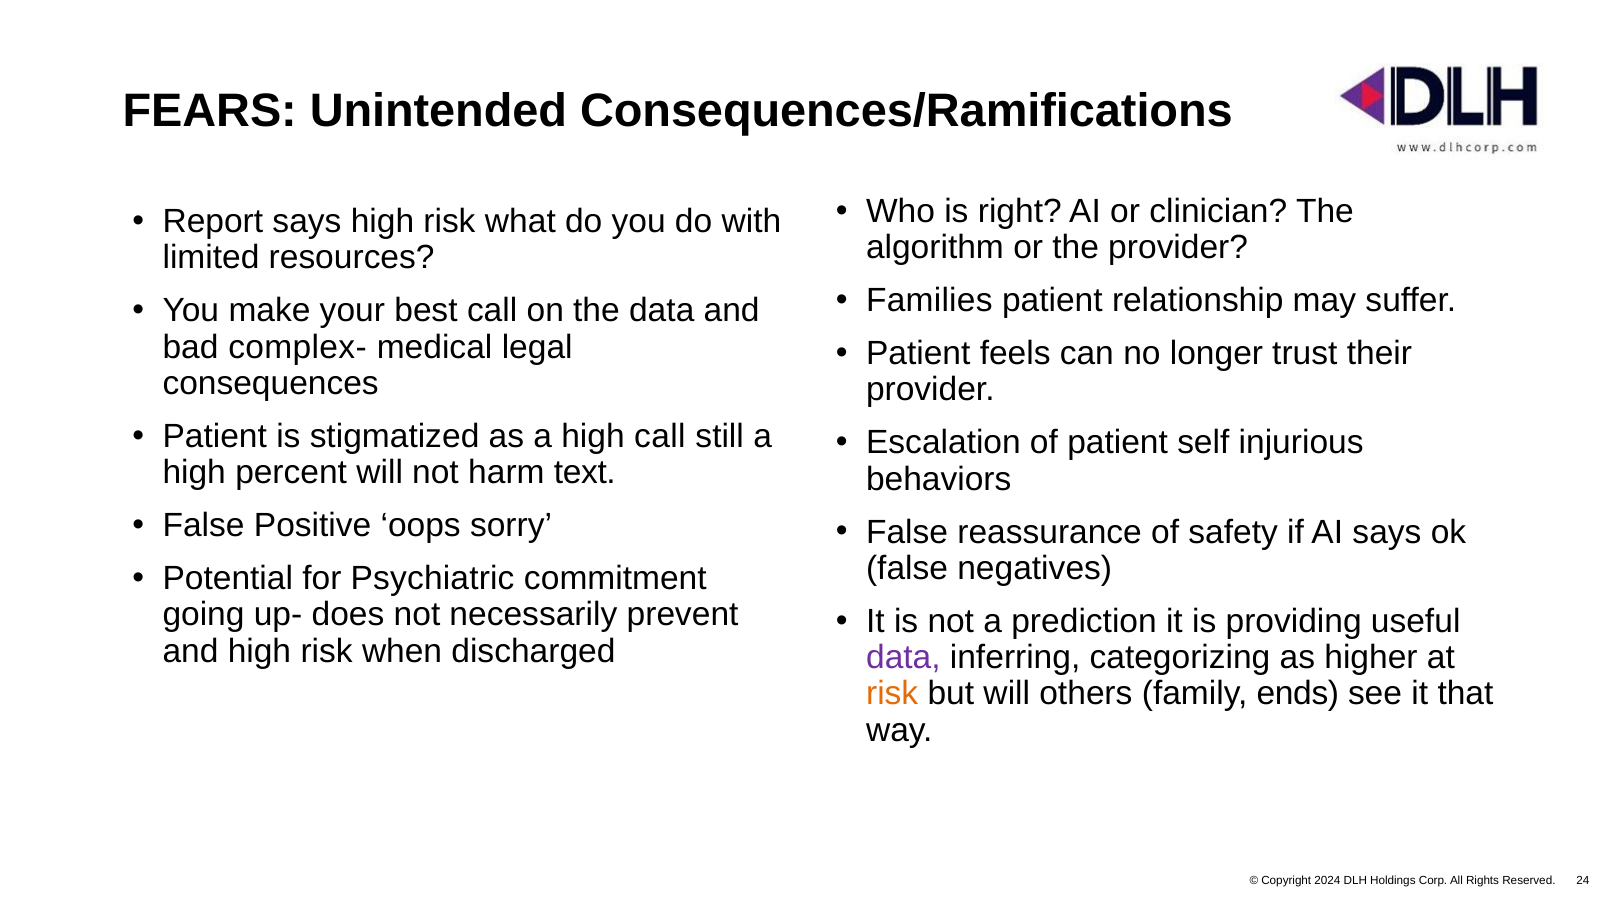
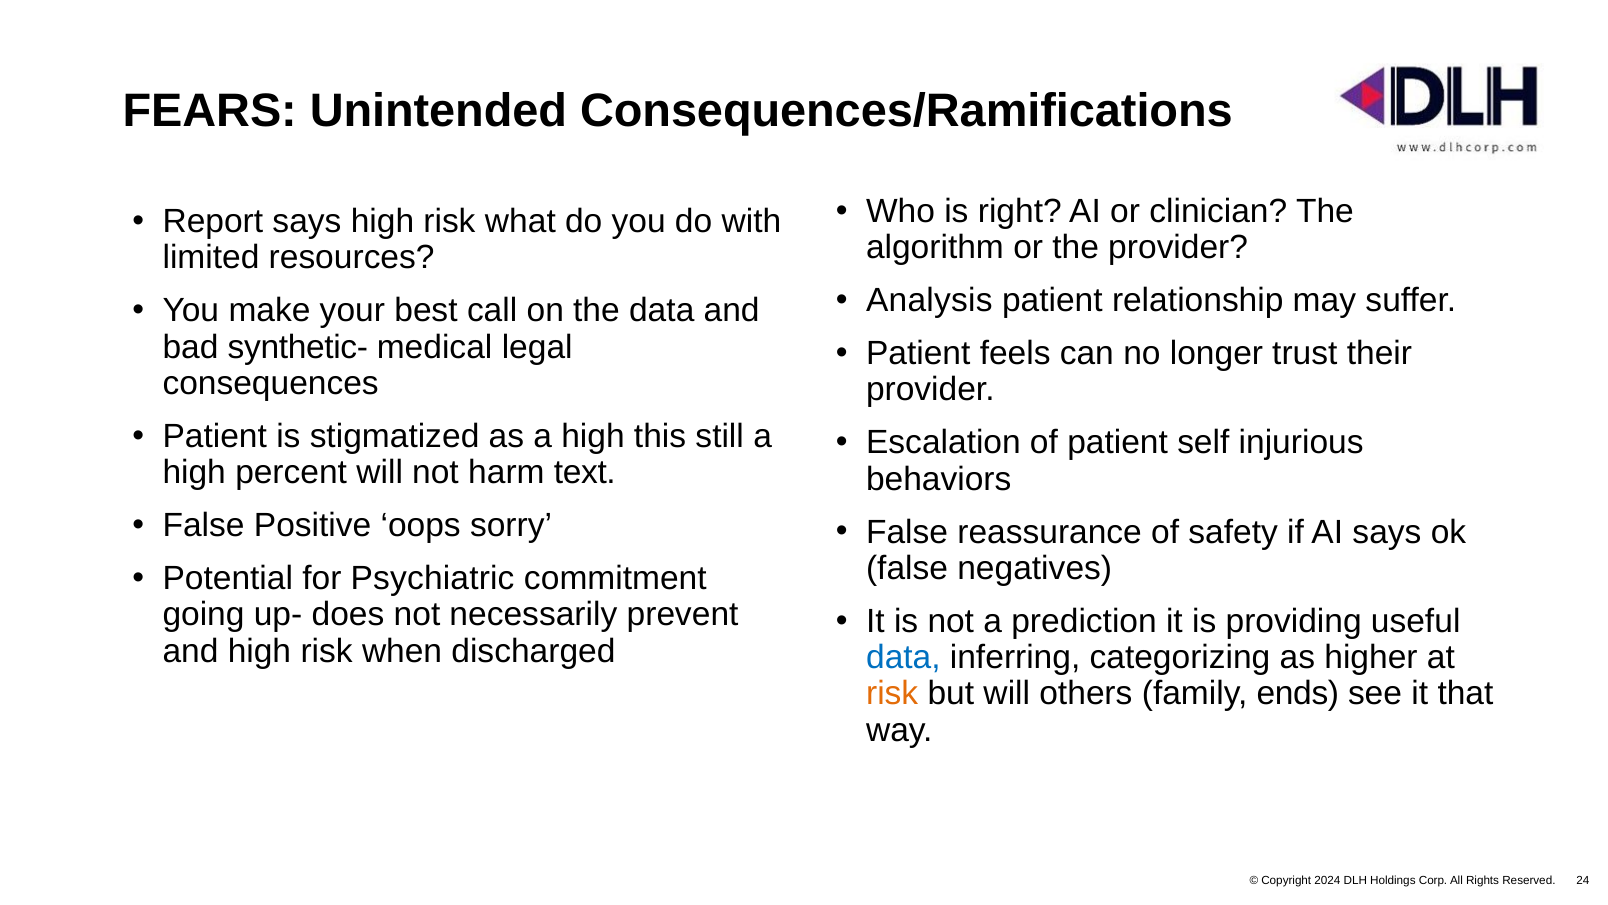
Families: Families -> Analysis (929, 300)
complex-: complex- -> synthetic- (298, 347)
high call: call -> this (660, 436)
data colour: purple -> blue (903, 657)
